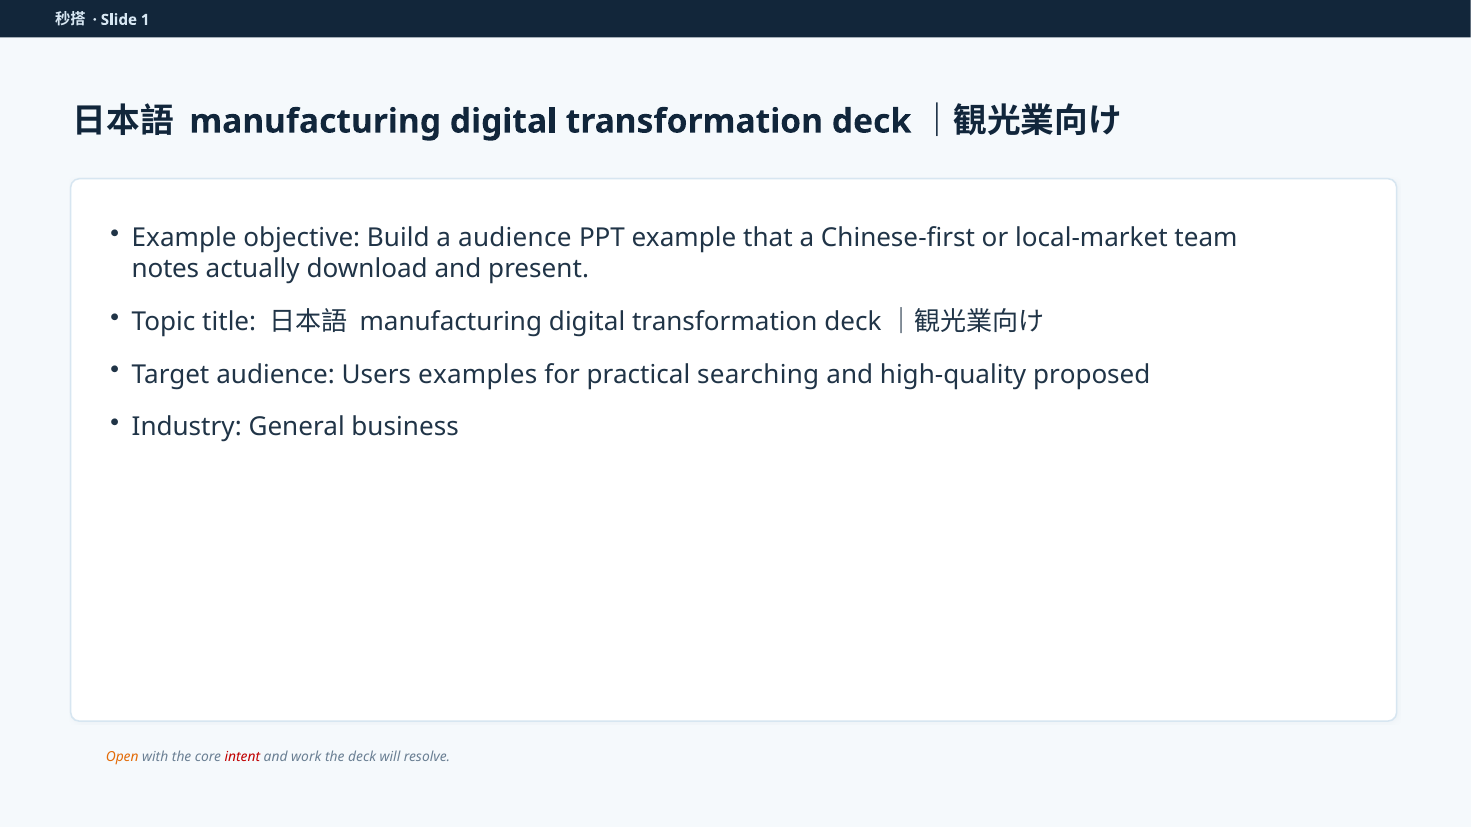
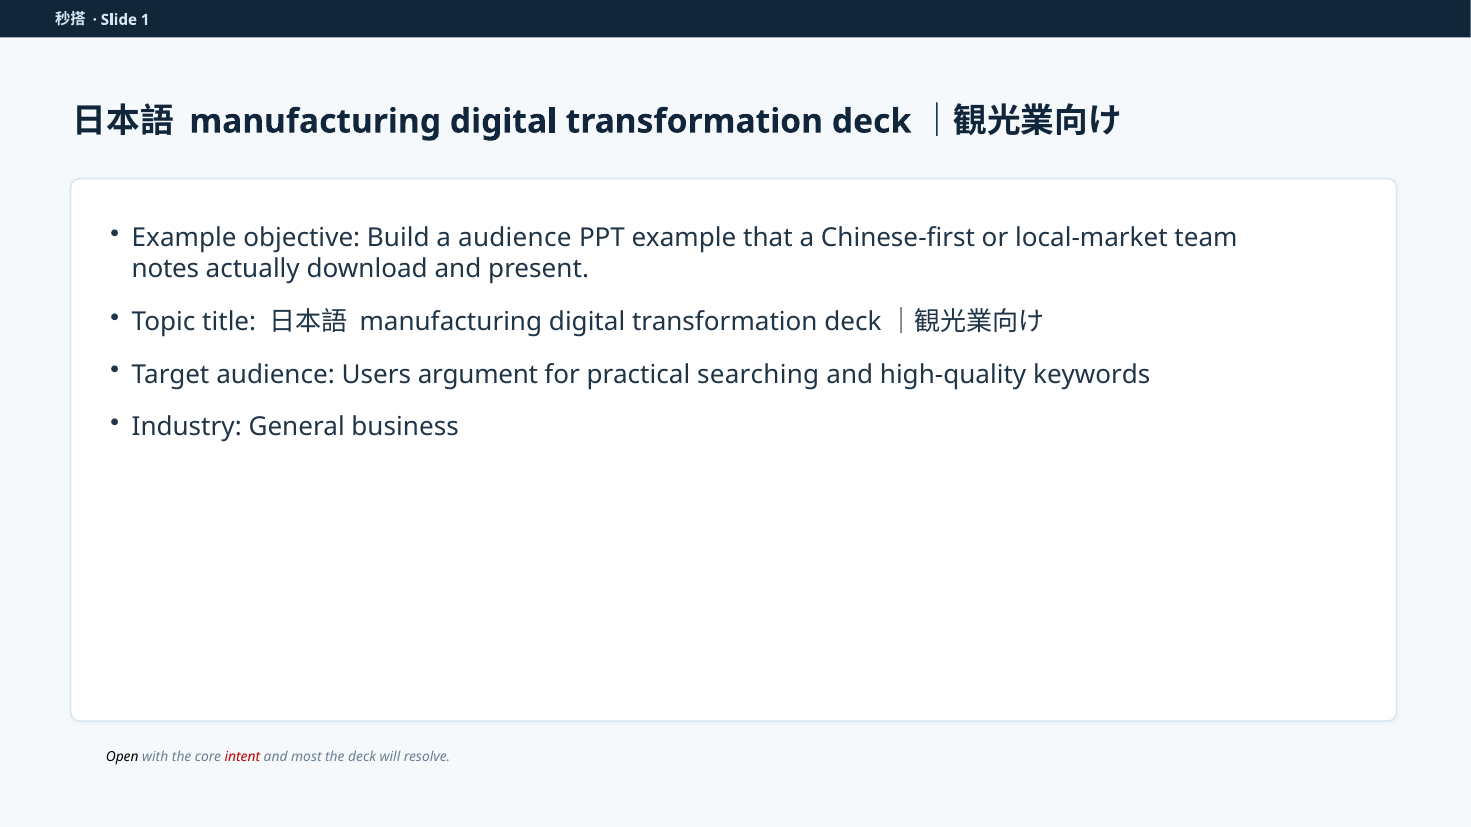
examples: examples -> argument (478, 375)
proposed: proposed -> keywords (1092, 375)
Open colour: orange -> black (122, 758)
work: work -> most (306, 758)
